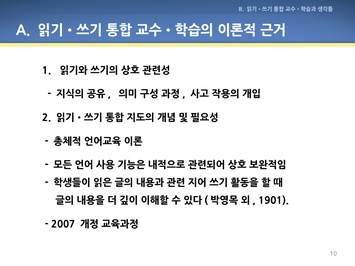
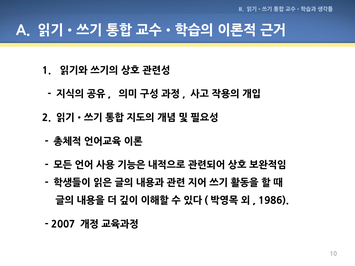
1901: 1901 -> 1986 (274, 201)
